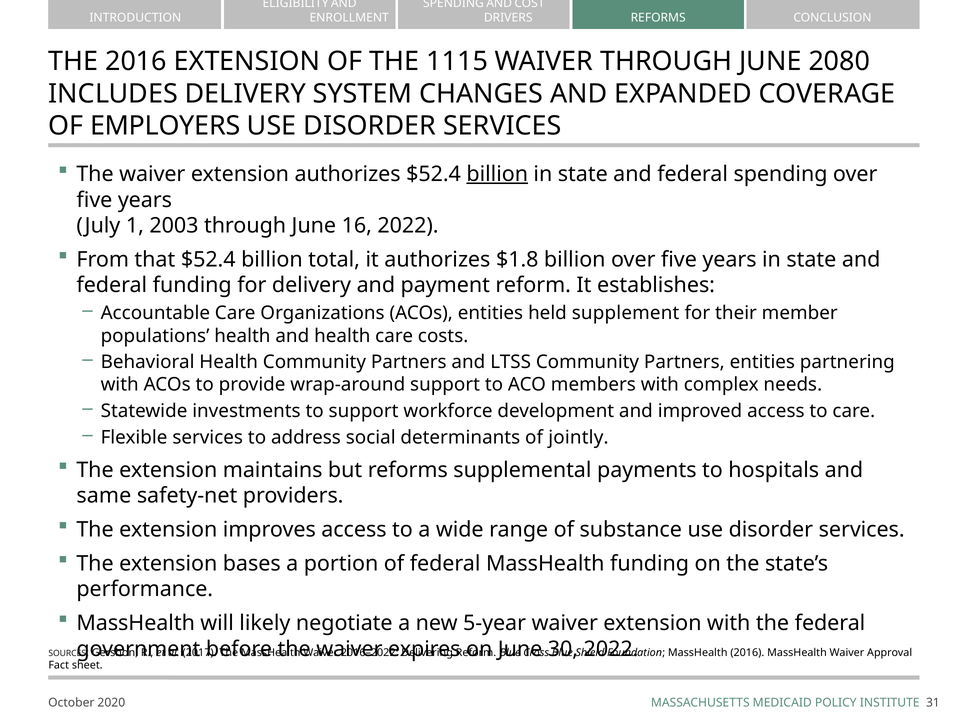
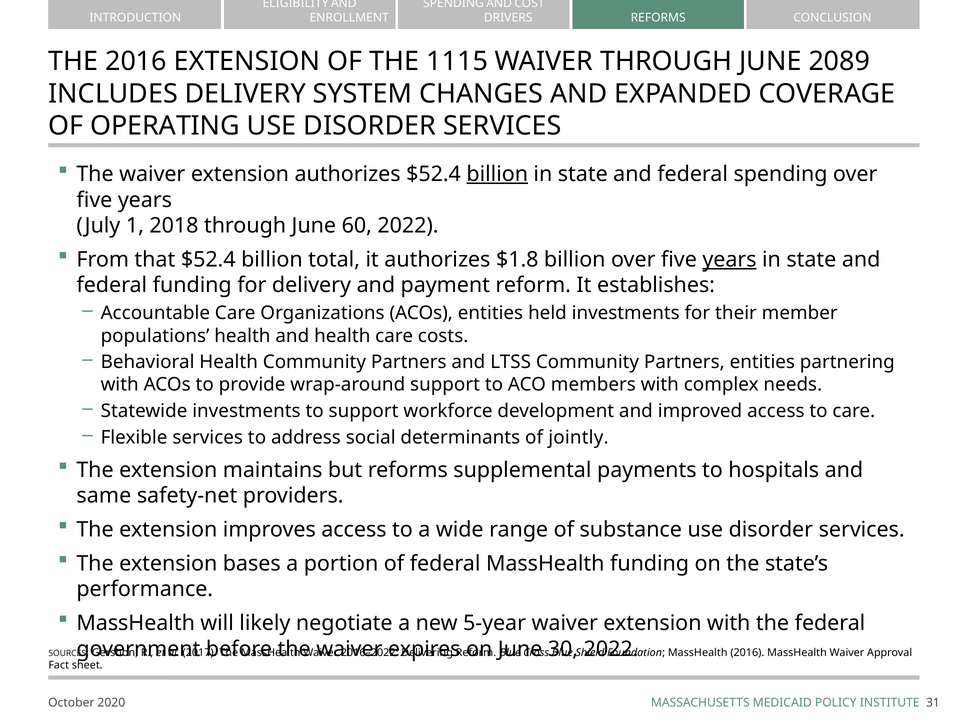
2080: 2080 -> 2089 (839, 62)
EMPLOYERS: EMPLOYERS -> OPERATING (165, 126)
2003: 2003 -> 2018 (174, 226)
16: 16 -> 60 (357, 226)
years underline: none -> present (730, 260)
held supplement: supplement -> investments (626, 313)
